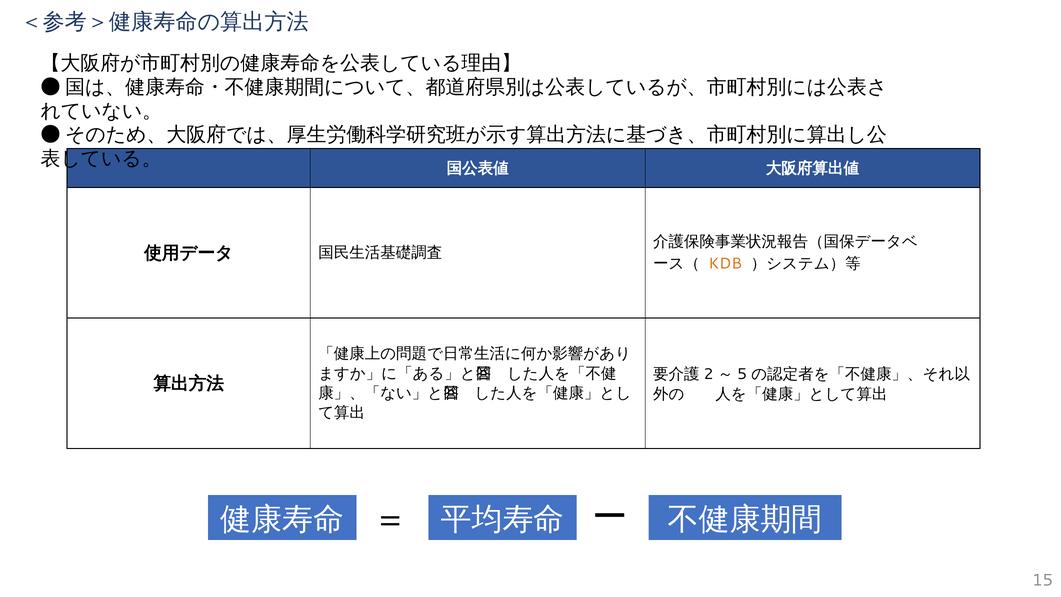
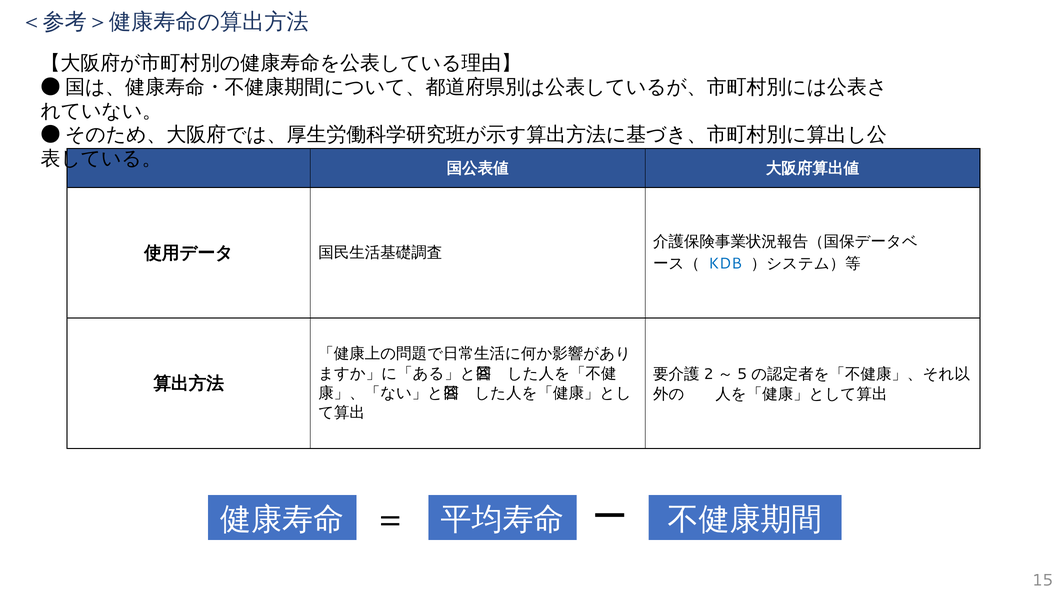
KDB colour: orange -> blue (725, 263)
